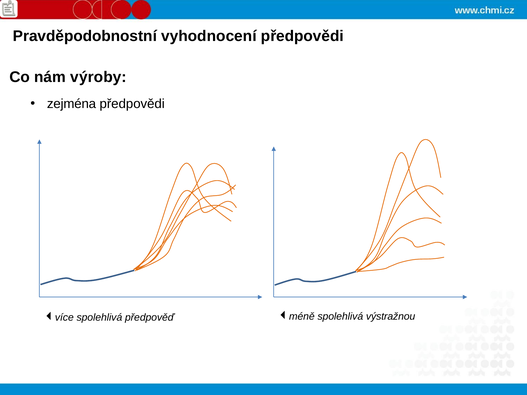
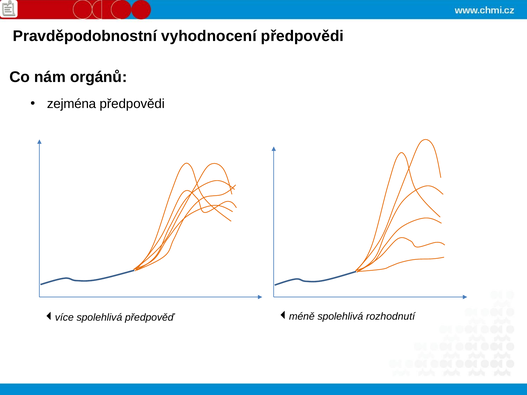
výroby: výroby -> orgánů (99, 77)
výstražnou: výstražnou -> rozhodnutí (391, 317)
